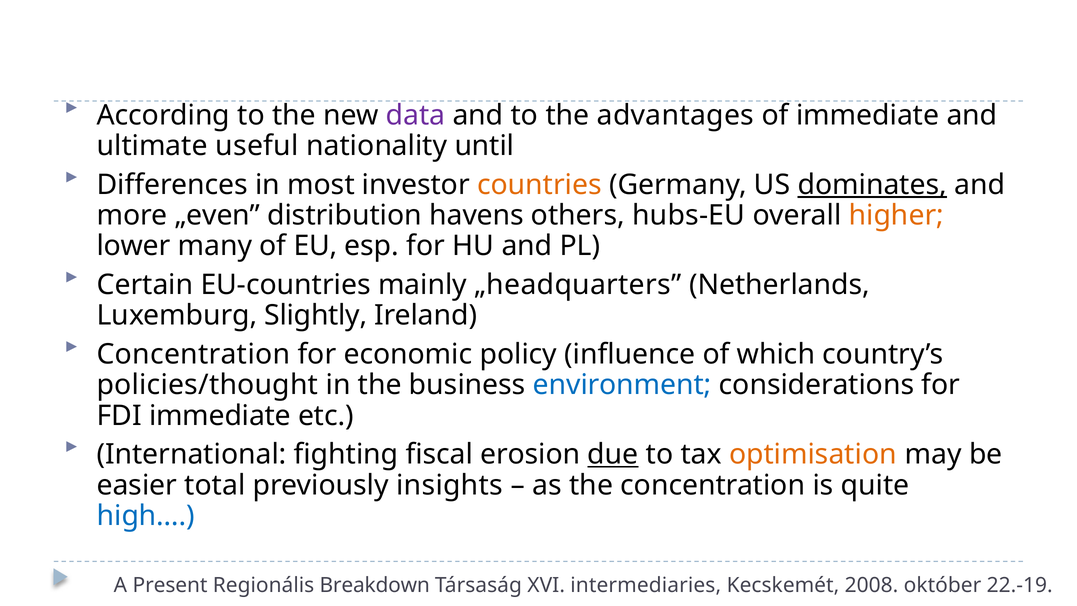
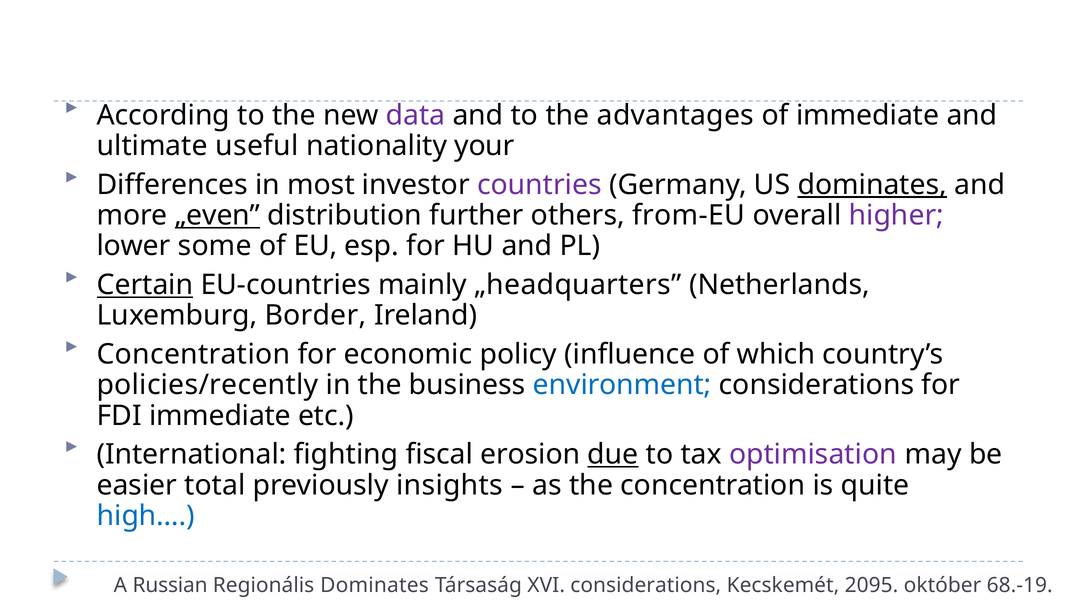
until: until -> your (484, 146)
countries colour: orange -> purple (539, 185)
„even underline: none -> present (217, 215)
havens: havens -> further (477, 215)
hubs-EU: hubs-EU -> from-EU (689, 215)
higher colour: orange -> purple (896, 215)
many: many -> some (215, 246)
Certain underline: none -> present (145, 285)
Slightly: Slightly -> Border (316, 316)
policies/thought: policies/thought -> policies/recently (207, 385)
optimisation colour: orange -> purple (813, 454)
Present: Present -> Russian (170, 585)
Regionális Breakdown: Breakdown -> Dominates (375, 585)
XVI intermediaries: intermediaries -> considerations (646, 585)
2008: 2008 -> 2095 (872, 585)
22.-19: 22.-19 -> 68.-19 (1020, 585)
